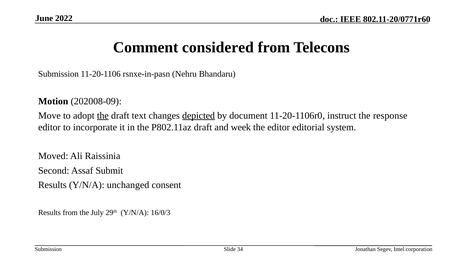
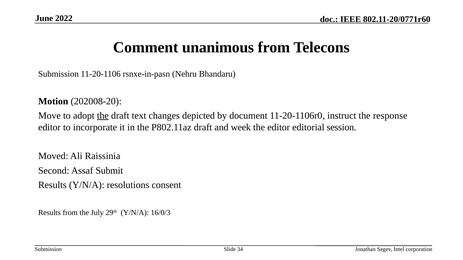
considered: considered -> unanimous (218, 47)
202008-09: 202008-09 -> 202008-20 (96, 101)
depicted underline: present -> none (199, 116)
system: system -> session (342, 127)
unchanged: unchanged -> resolutions (128, 185)
